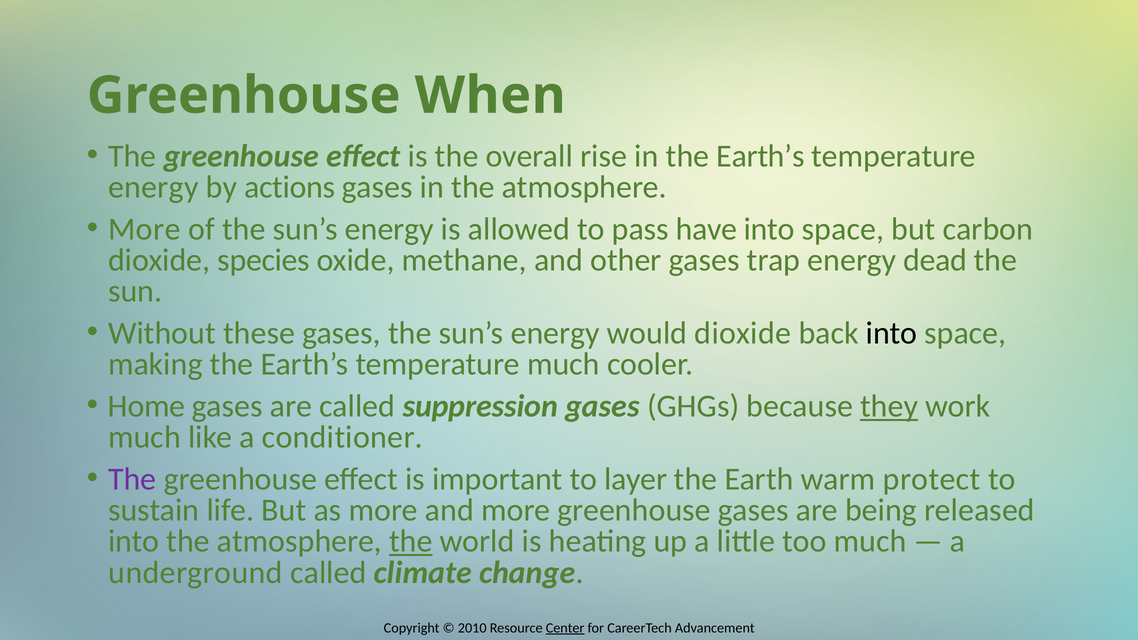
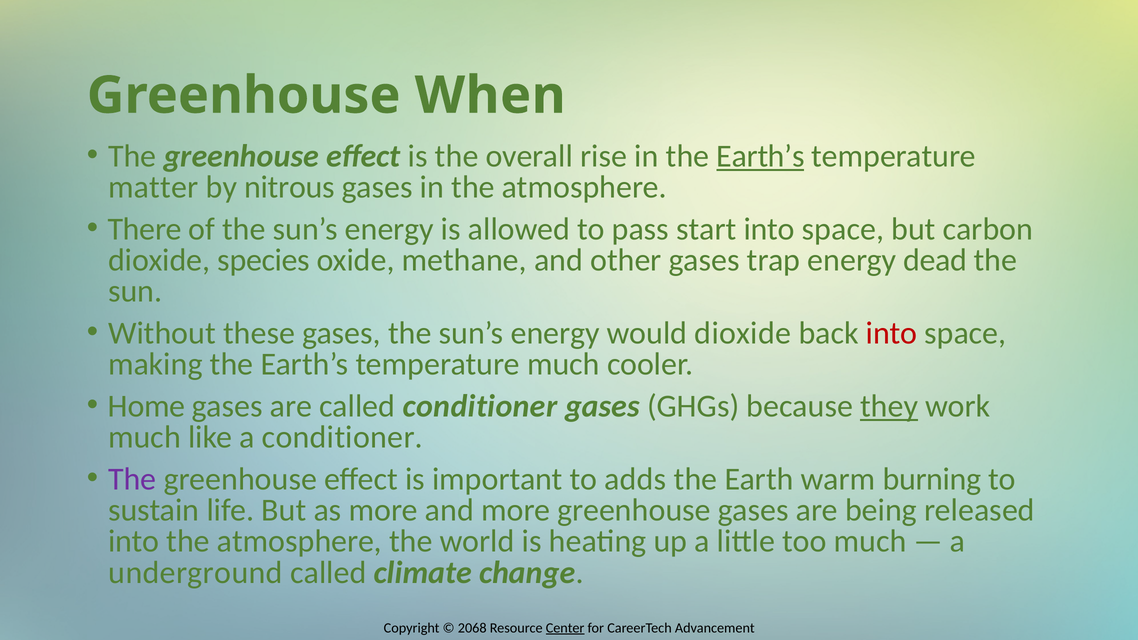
Earth’s underline: none -> present (760, 156)
energy: energy -> matter (153, 187)
actions: actions -> nitrous (290, 187)
More: More -> There (145, 229)
have: have -> start (706, 229)
into colour: black -> red (892, 333)
called suppression: suppression -> conditioner (480, 406)
layer: layer -> adds (635, 479)
protect: protect -> burning (932, 479)
the underline: present -> none (411, 541)
2010: 2010 -> 2068 (472, 628)
